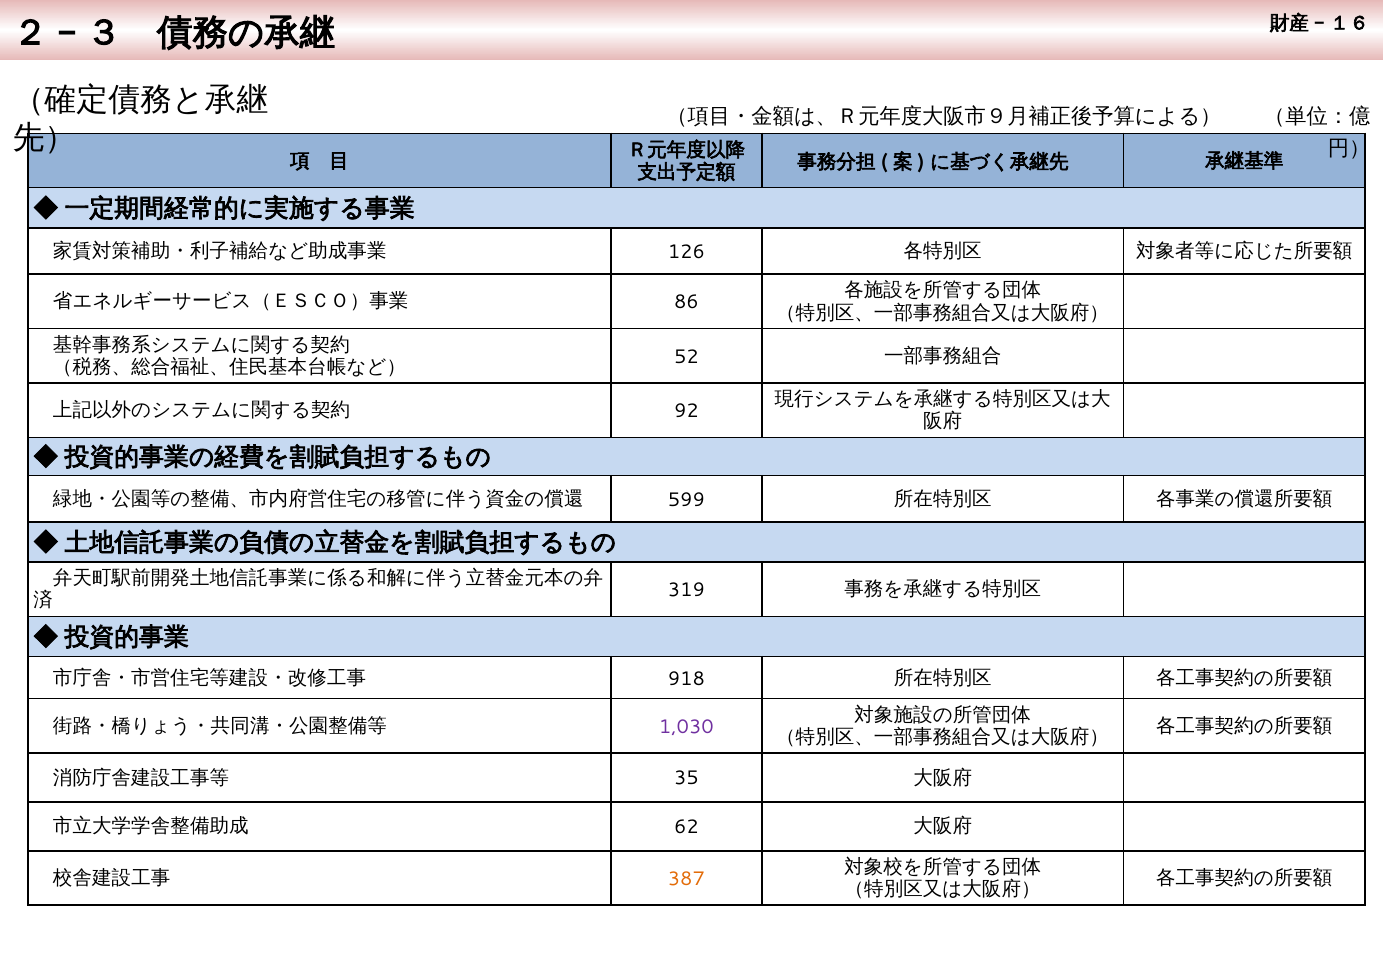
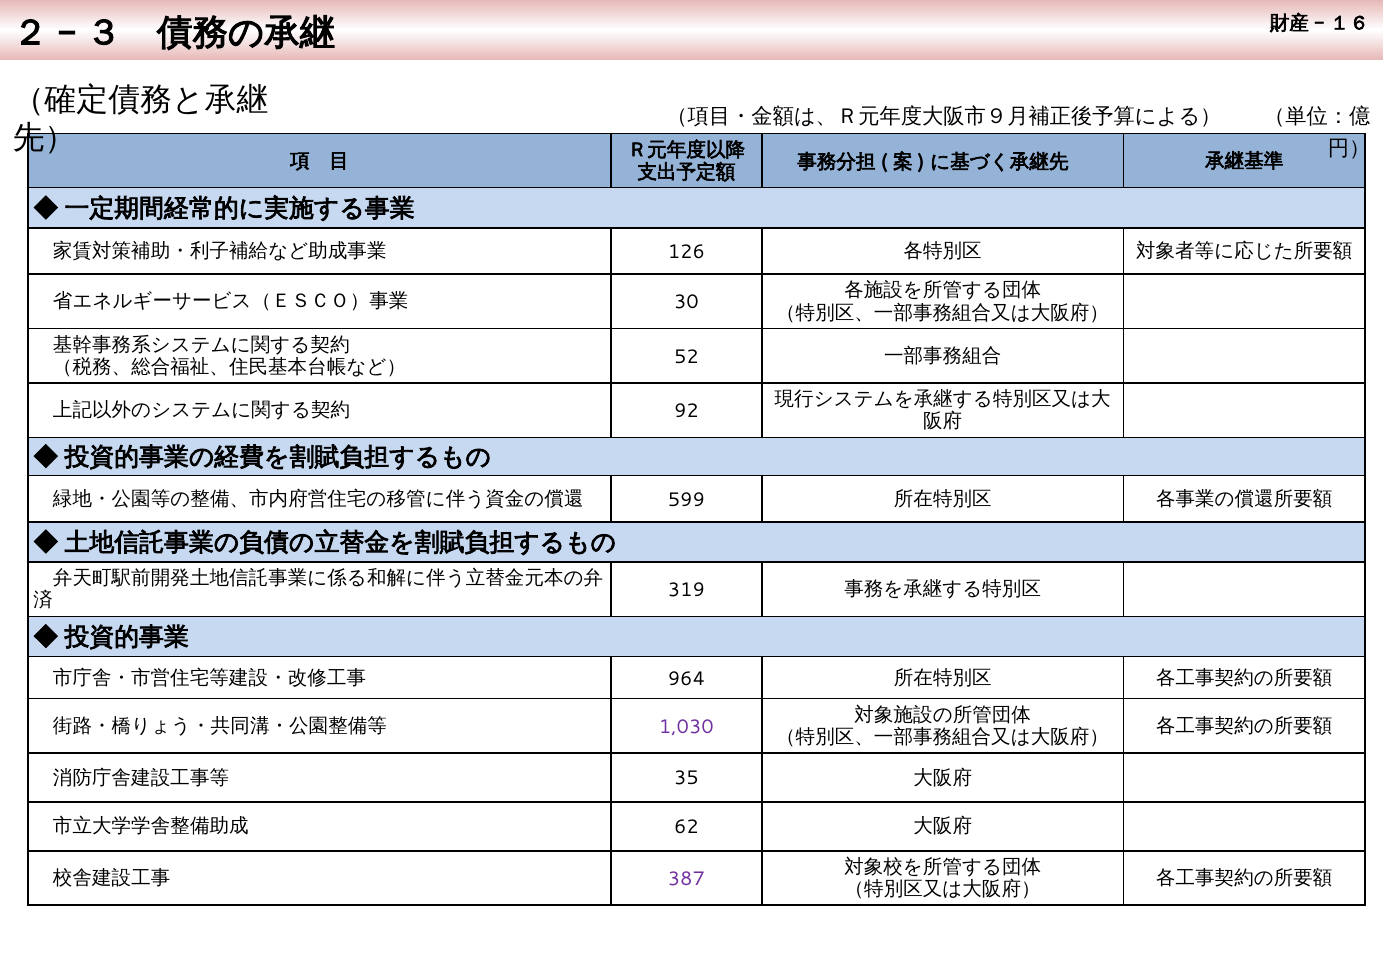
86: 86 -> 30 (686, 303)
918: 918 -> 964 (686, 679)
387 colour: orange -> purple (686, 879)
